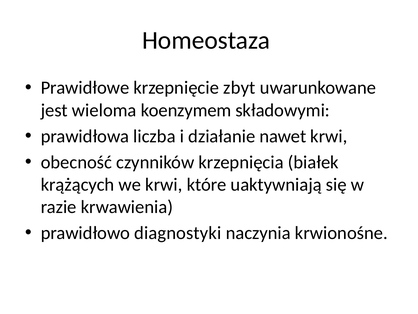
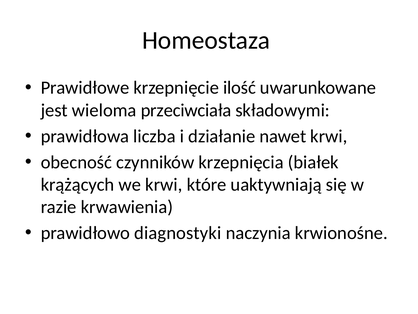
zbyt: zbyt -> ilość (240, 88)
koenzymem: koenzymem -> przeciwciała (186, 110)
